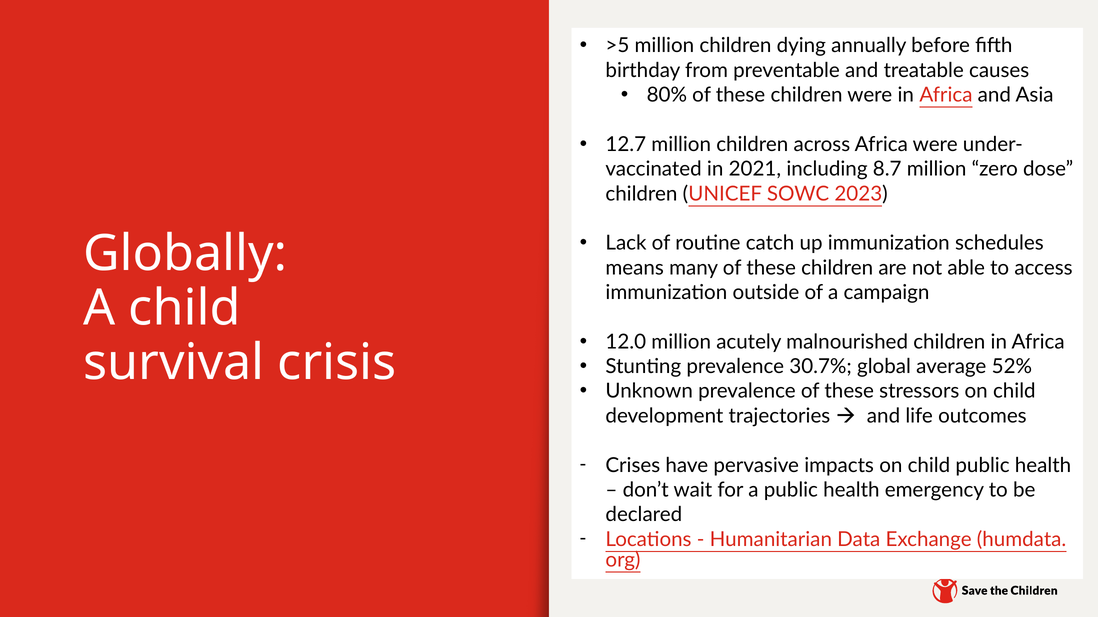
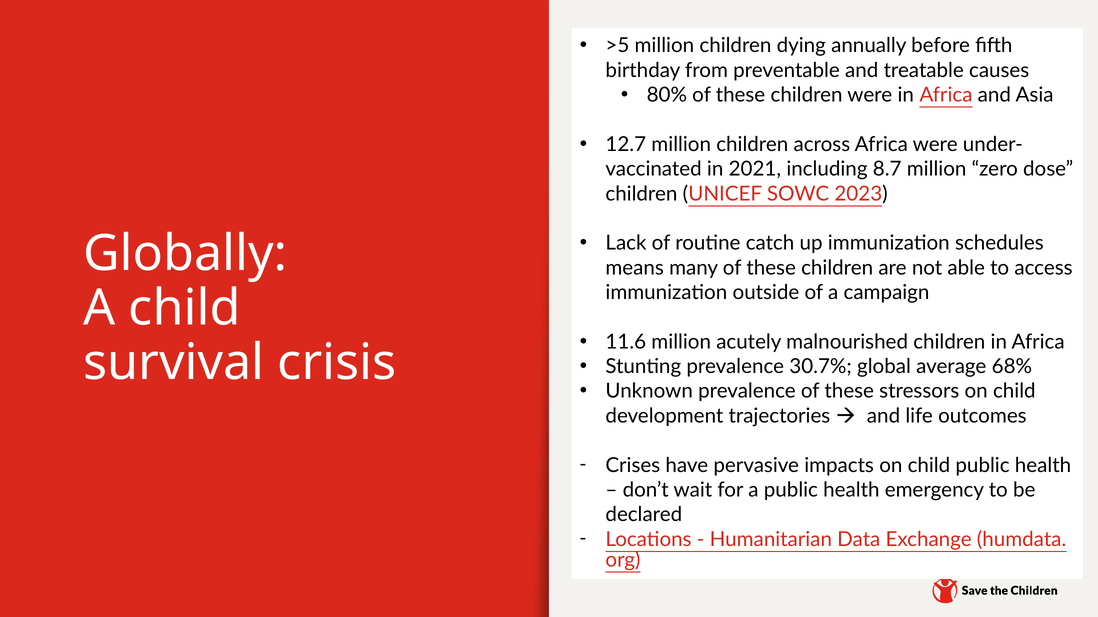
12.0: 12.0 -> 11.6 (626, 342)
52%: 52% -> 68% (1012, 367)
